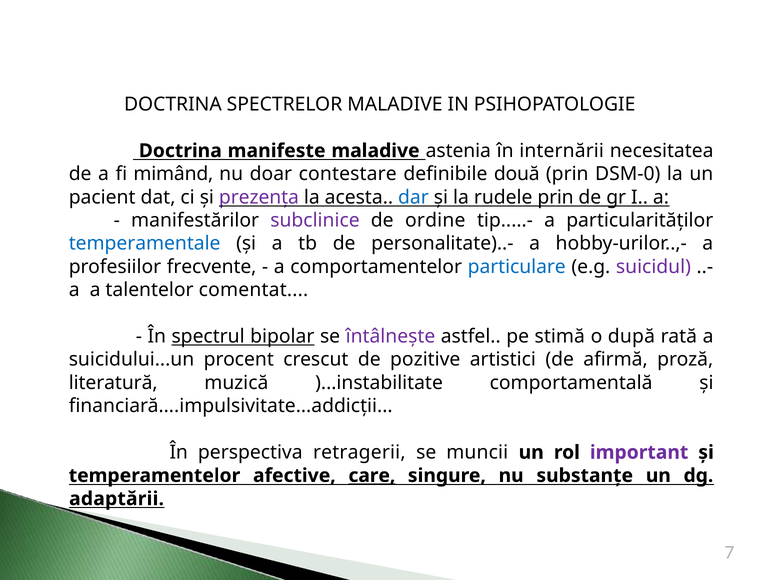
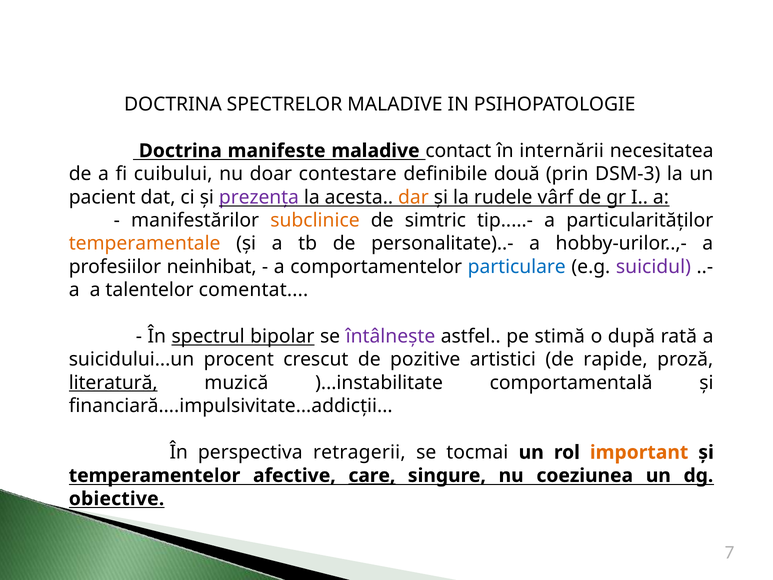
astenia: astenia -> contact (458, 151)
mimând: mimând -> cuibului (173, 174)
DSM-0: DSM-0 -> DSM-3 (628, 174)
dar colour: blue -> orange (413, 197)
rudele prin: prin -> vârf (555, 197)
subclinice colour: purple -> orange (315, 220)
ordine: ordine -> simtric (435, 220)
temperamentale colour: blue -> orange (145, 243)
frecvente: frecvente -> neinhibat (212, 267)
afirmă: afirmă -> rapide (615, 359)
literatură underline: none -> present (113, 383)
muncii: muncii -> tocmai (477, 452)
important colour: purple -> orange (639, 452)
substanțe: substanțe -> coeziunea (585, 475)
adaptării: adaptării -> obiective (117, 499)
